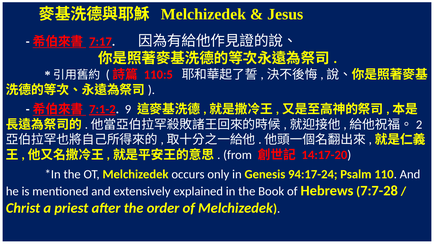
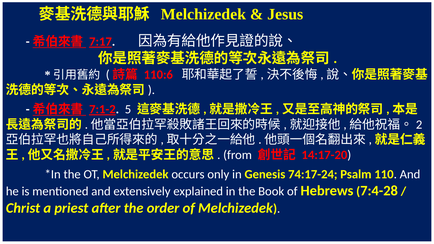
110:5: 110:5 -> 110:6 (158, 75)
9: 9 -> 5 (128, 109)
94:17-24: 94:17-24 -> 74:17-24 (313, 175)
7:7-28: 7:7-28 -> 7:4-28 (379, 191)
